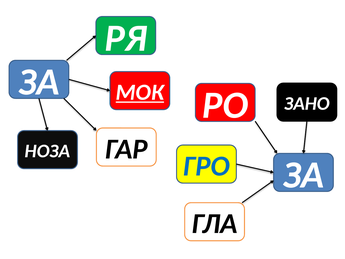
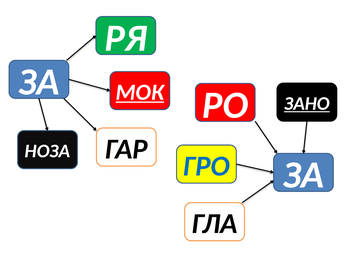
ЗАНО underline: none -> present (307, 103)
